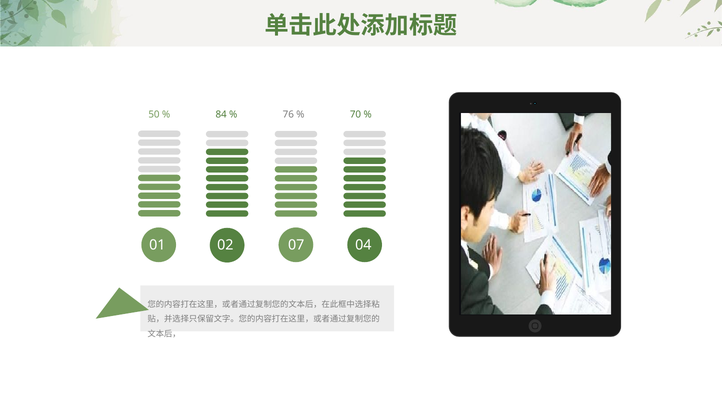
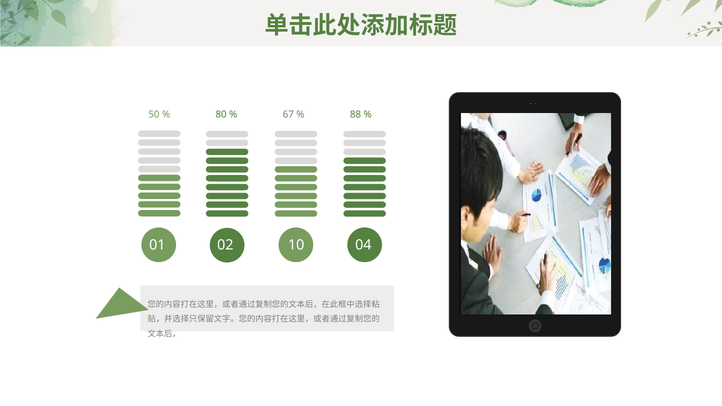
84: 84 -> 80 (221, 115)
76: 76 -> 67 (288, 115)
70: 70 -> 88 (355, 115)
07: 07 -> 10 (296, 245)
